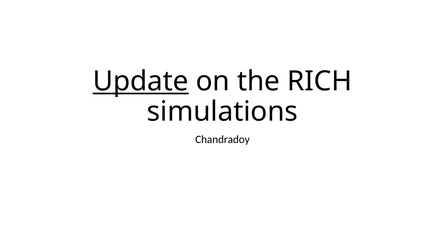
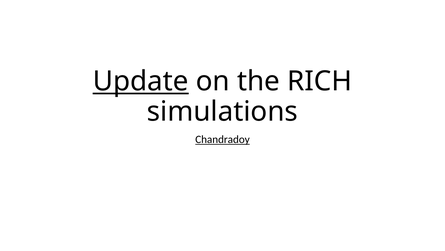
Chandradoy underline: none -> present (222, 139)
